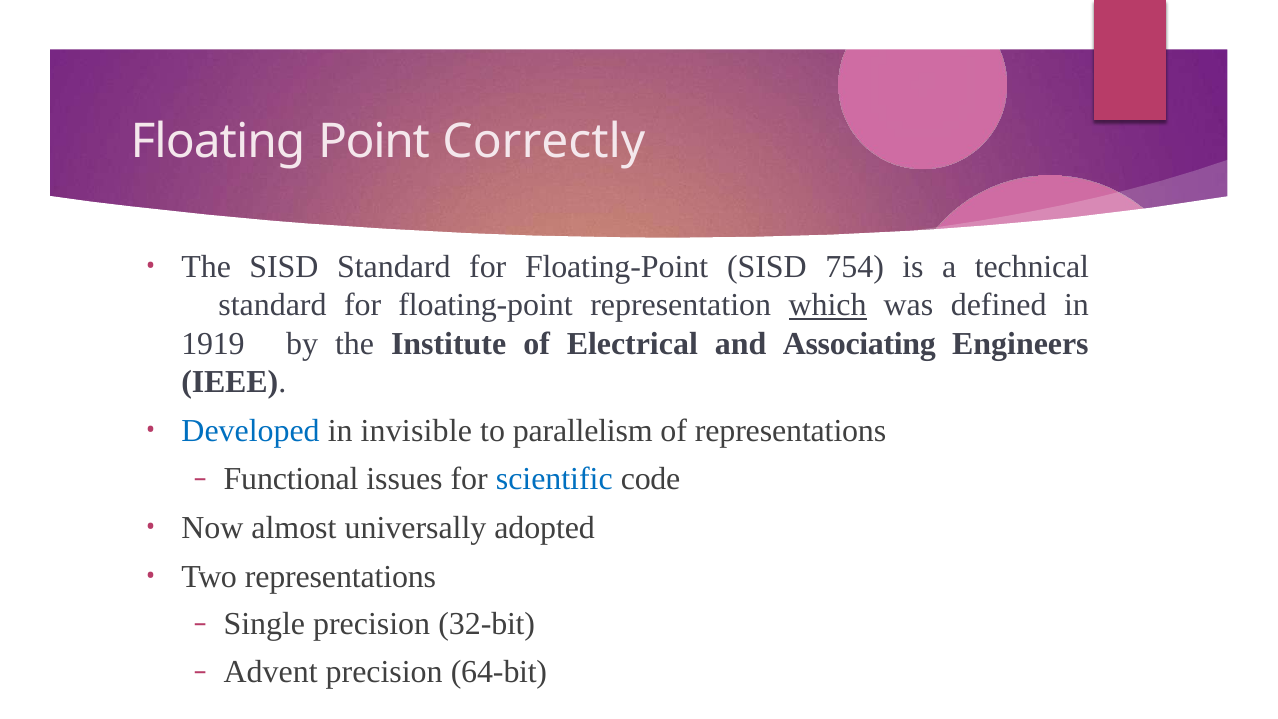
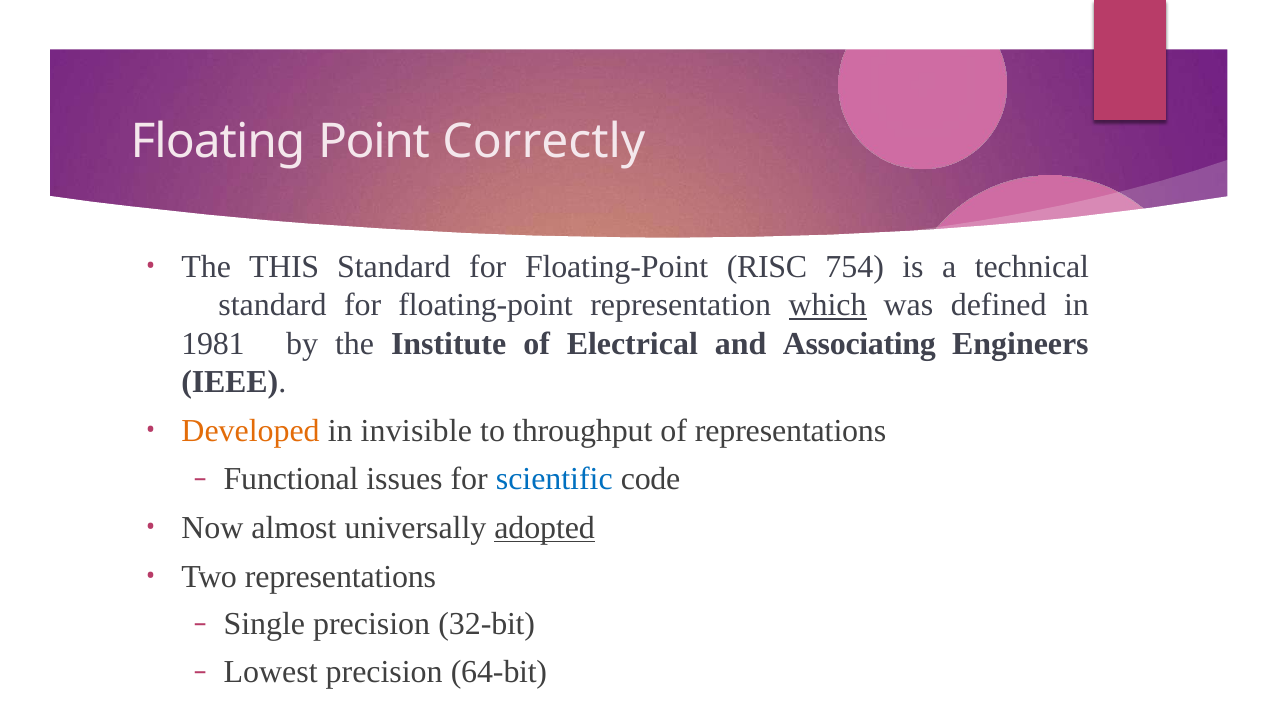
The SISD: SISD -> THIS (284, 267)
Floating-Point SISD: SISD -> RISC (767, 267)
1919: 1919 -> 1981 (213, 344)
Developed colour: blue -> orange (251, 431)
parallelism: parallelism -> throughput (583, 431)
adopted underline: none -> present (545, 528)
Advent: Advent -> Lowest (271, 672)
